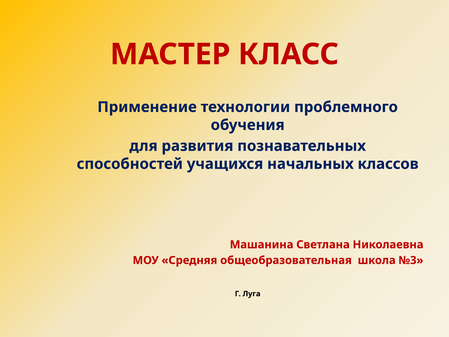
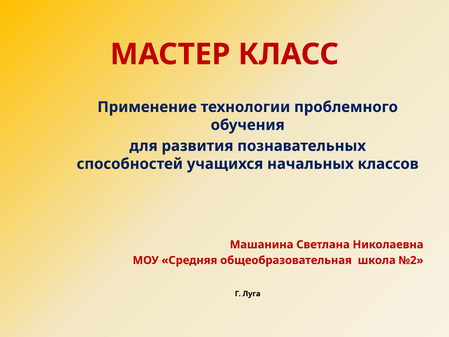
№3: №3 -> №2 (411, 260)
